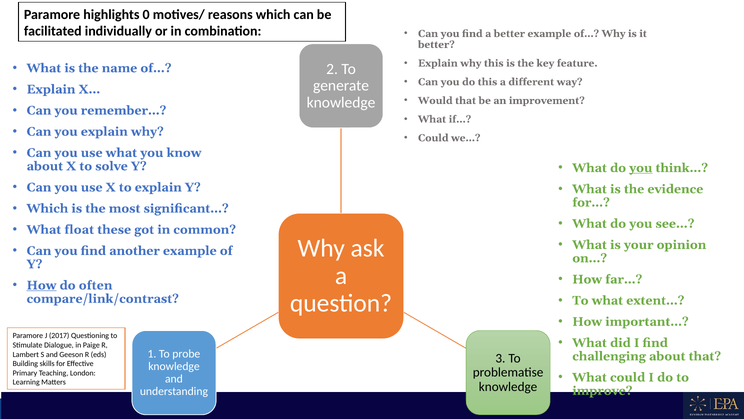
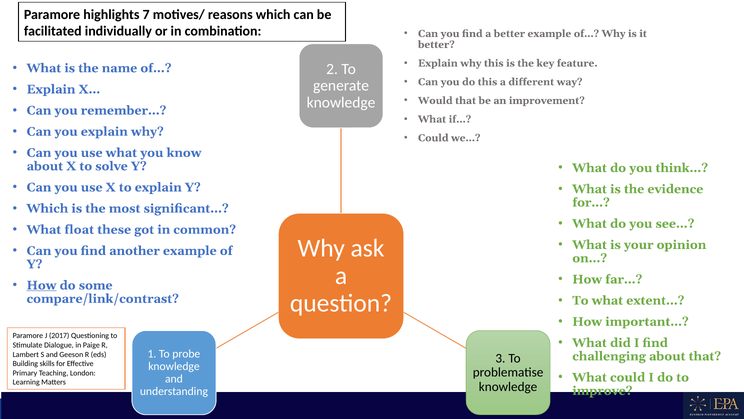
0: 0 -> 7 (146, 14)
you underline: present -> none (641, 168)
often: often -> some (96, 285)
